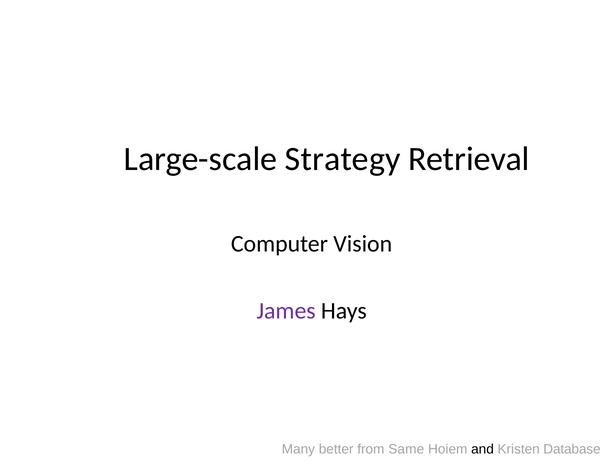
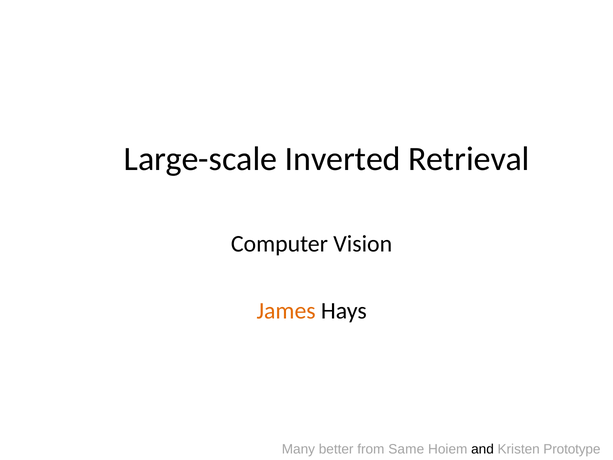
Strategy: Strategy -> Inverted (343, 159)
James colour: purple -> orange (286, 311)
Database: Database -> Prototype (572, 449)
